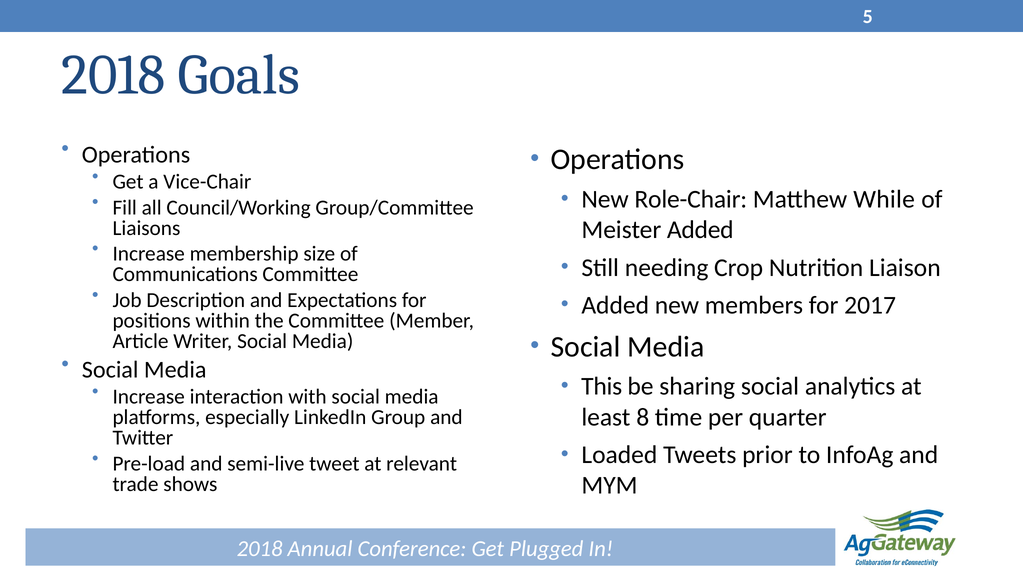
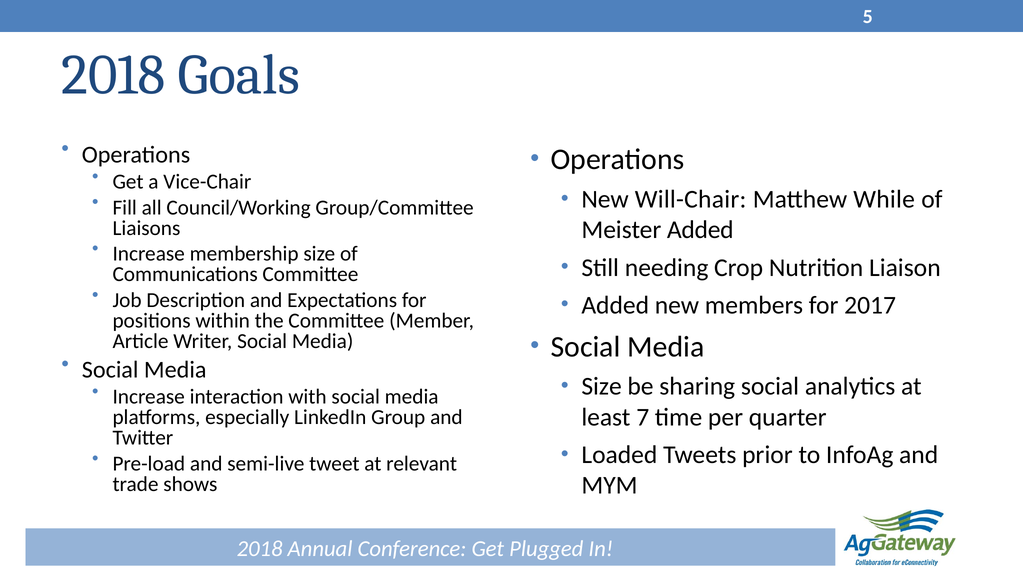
Role-Chair: Role-Chair -> Will-Chair (691, 199)
This: This -> Size (602, 386)
8: 8 -> 7 (643, 417)
